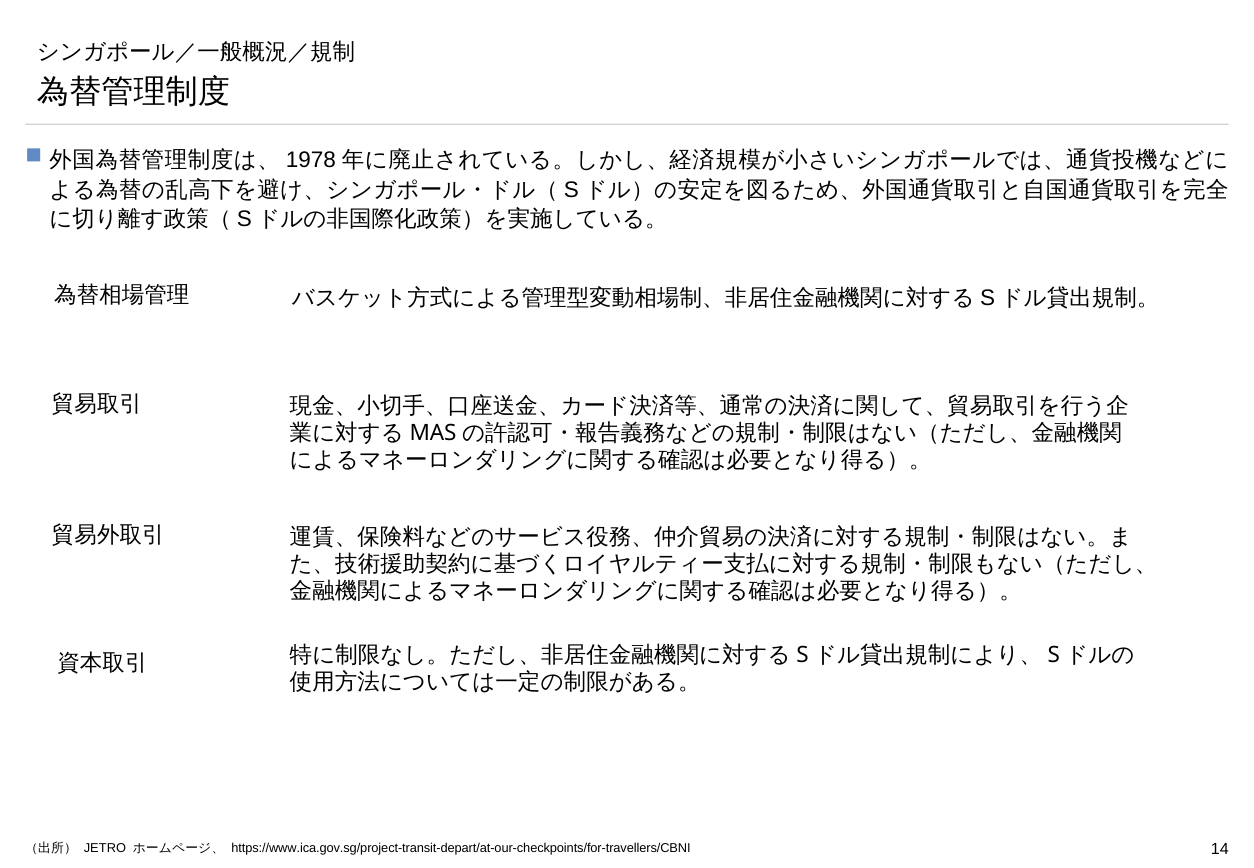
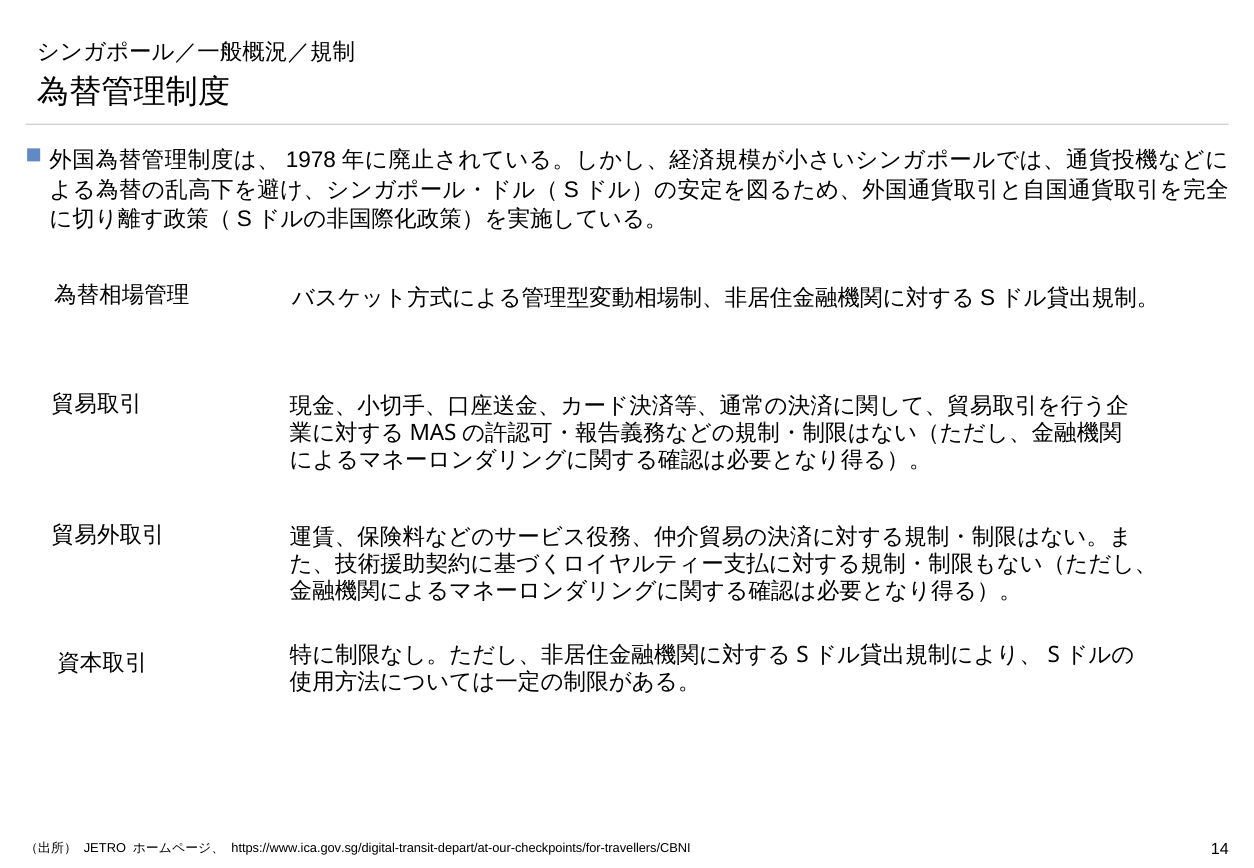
https://www.ica.gov.sg/project-transit-depart/at-our-checkpoints/for-travellers/CBNI: https://www.ica.gov.sg/project-transit-depart/at-our-checkpoints/for-travellers/CBNI -> https://www.ica.gov.sg/digital-transit-depart/at-our-checkpoints/for-travellers/CBNI (461, 848)
